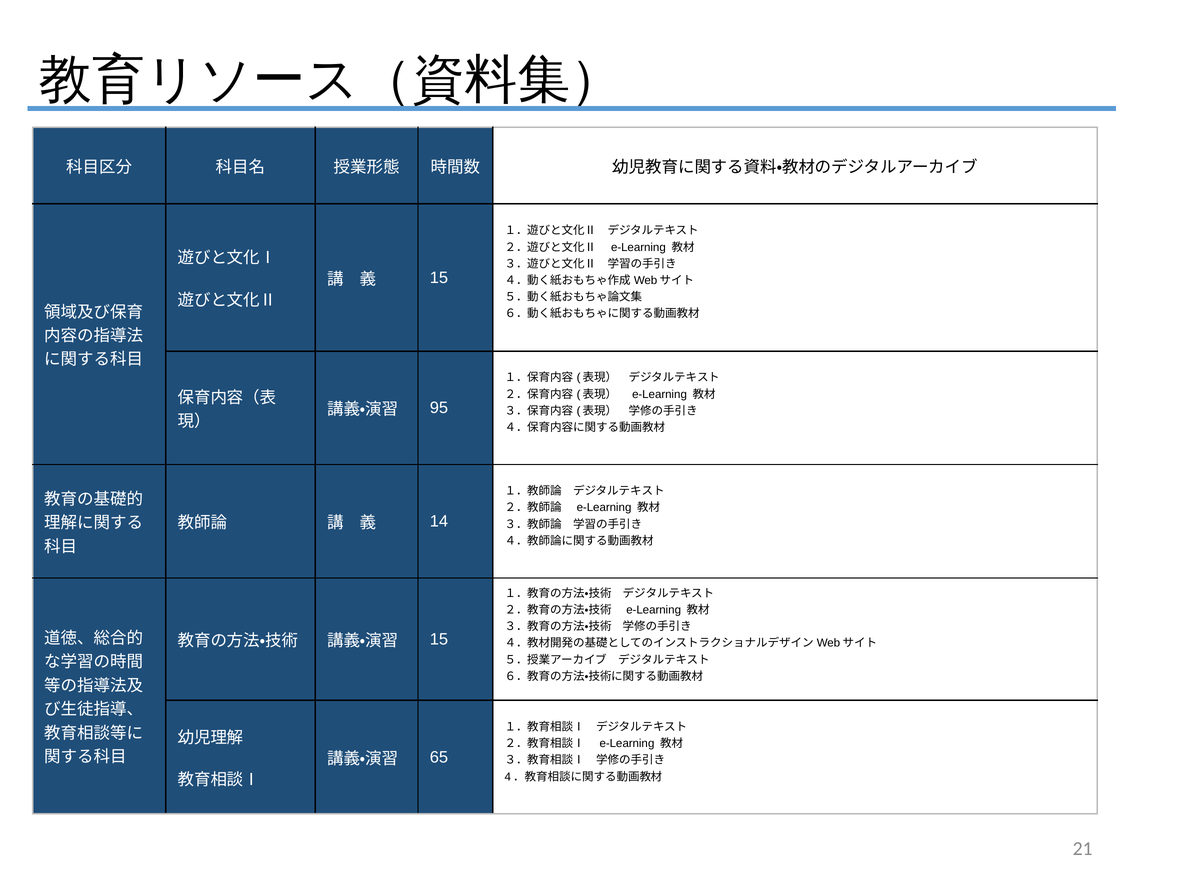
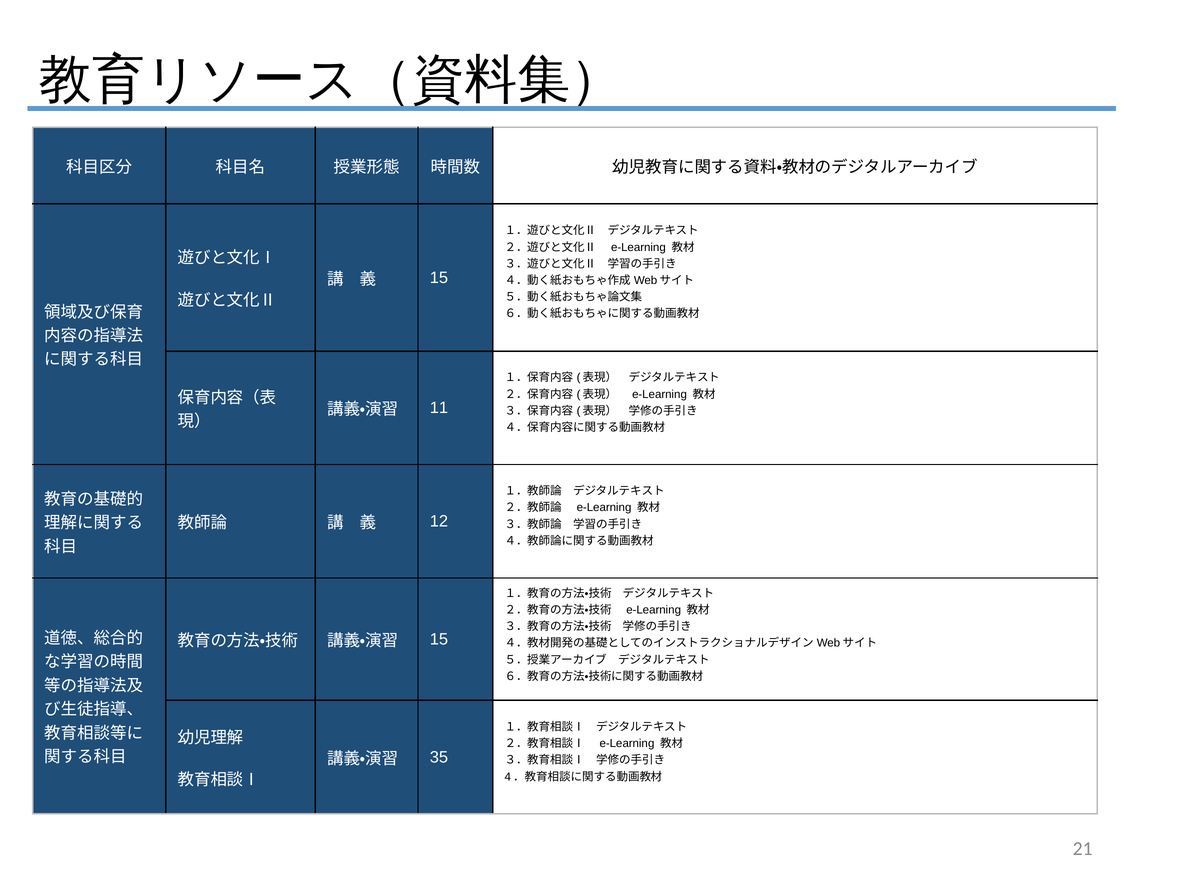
95: 95 -> 11 (439, 408)
14: 14 -> 12 (439, 522)
65: 65 -> 35 (439, 758)
